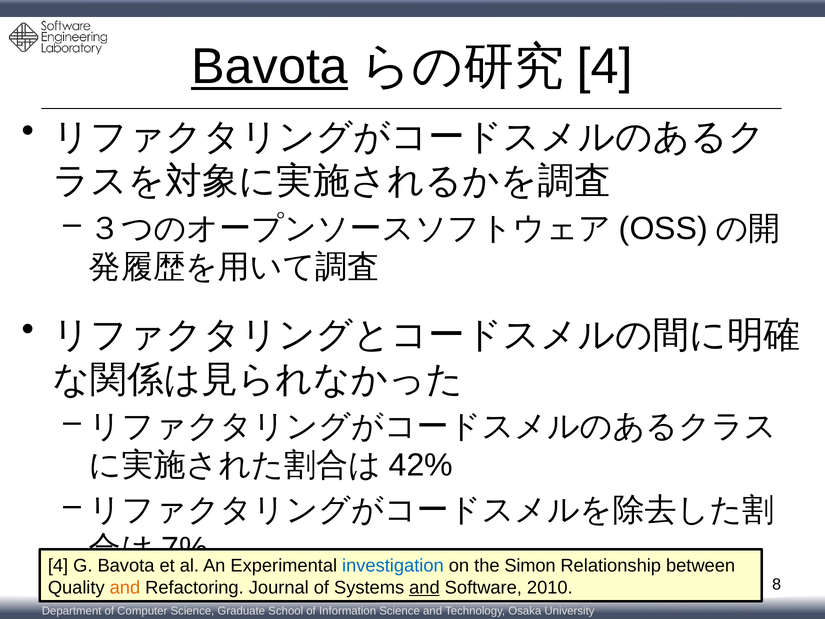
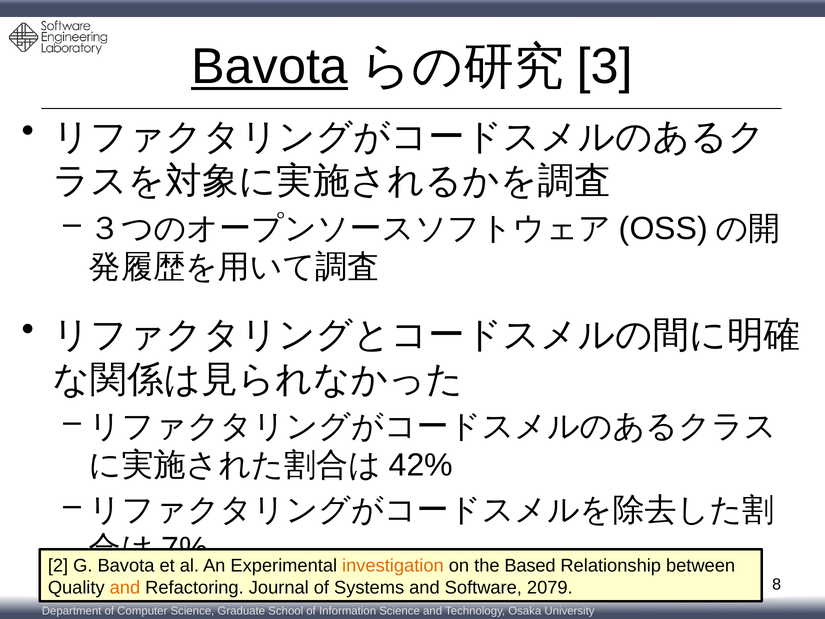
4: 4 -> 3 (605, 67)
4: 4 -> 2 (58, 565)
investigation colour: blue -> orange (393, 565)
Simon: Simon -> Based (530, 565)
and underline: present -> none (424, 587)
2010: 2010 -> 2079 (550, 587)
